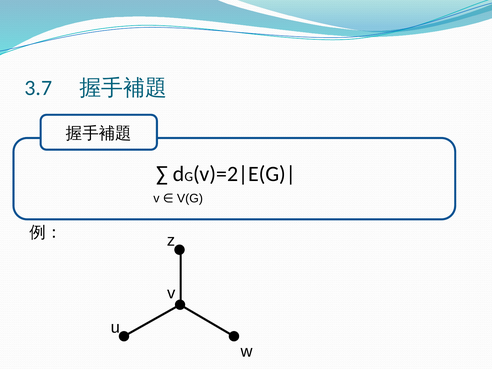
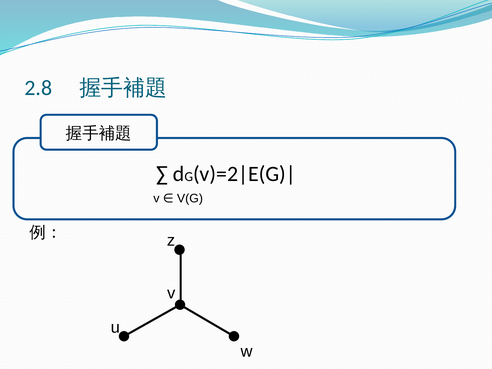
3.7: 3.7 -> 2.8 (38, 88)
